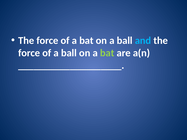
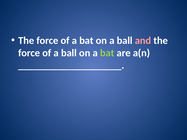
and colour: light blue -> pink (143, 41)
